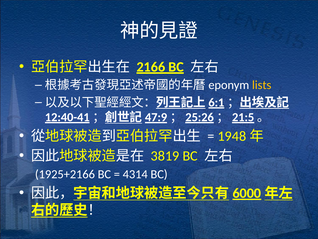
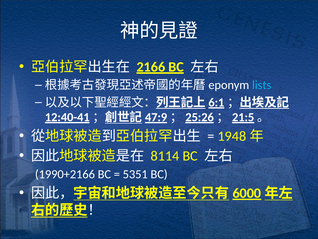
lists colour: yellow -> light blue (262, 85)
3819: 3819 -> 8114 (165, 156)
1925+2166: 1925+2166 -> 1990+2166 (65, 174)
4314: 4314 -> 5351 (135, 174)
